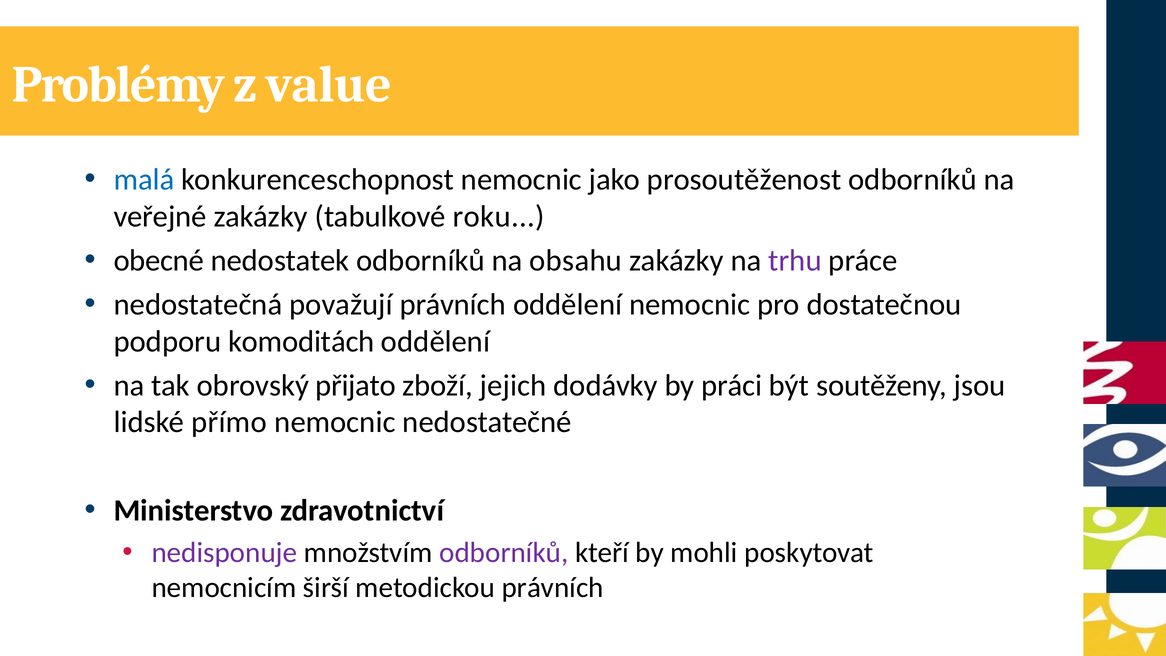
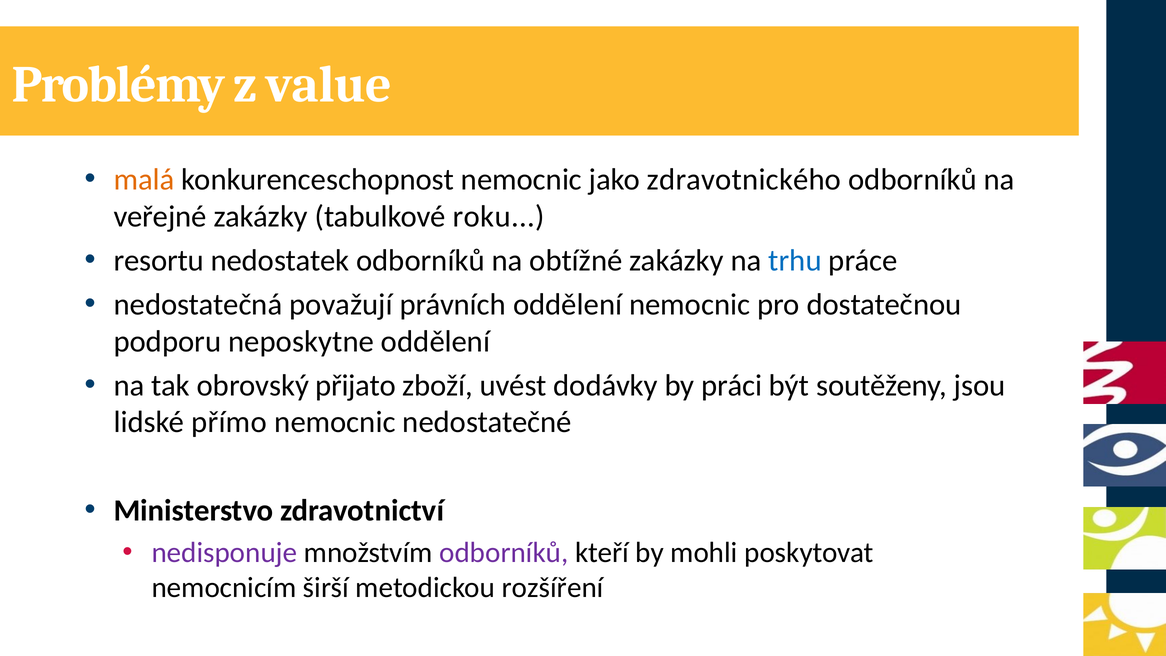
malá colour: blue -> orange (144, 179)
prosoutěženost: prosoutěženost -> zdravotnického (744, 179)
obecné: obecné -> resortu (159, 260)
obsahu: obsahu -> obtížné (576, 260)
trhu colour: purple -> blue (795, 260)
komoditách: komoditách -> neposkytne (301, 341)
jejich: jejich -> uvést (513, 385)
metodickou právních: právních -> rozšíření (553, 588)
